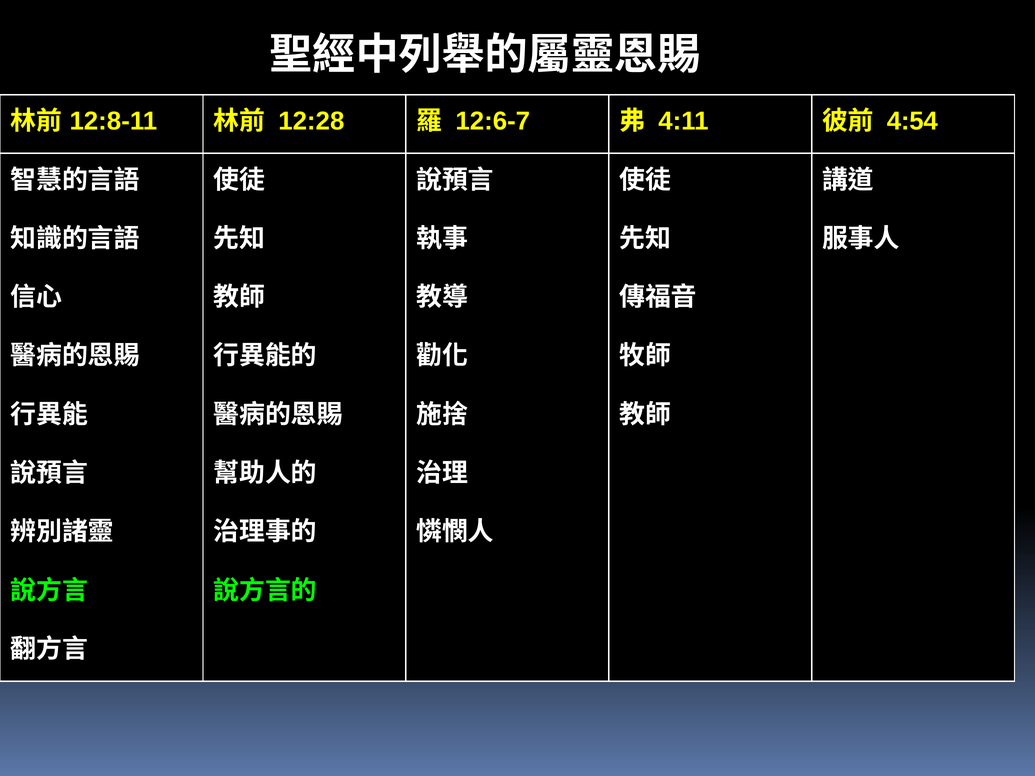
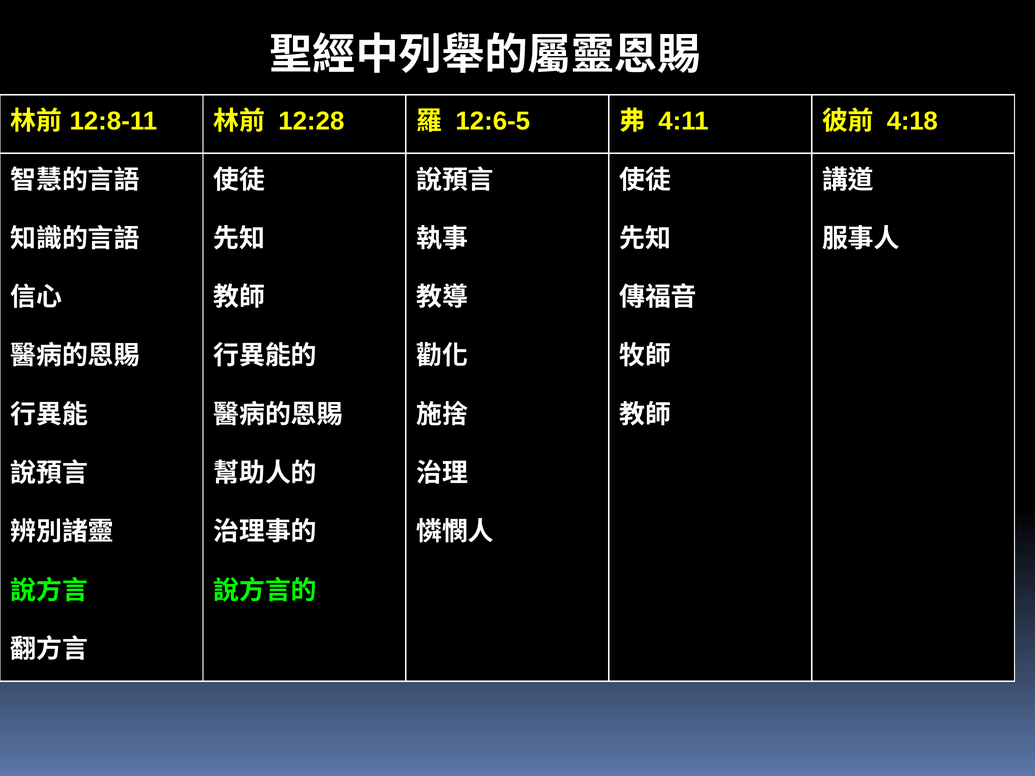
12:6-7: 12:6-7 -> 12:6-5 (493, 121)
4:54: 4:54 -> 4:18 (912, 121)
